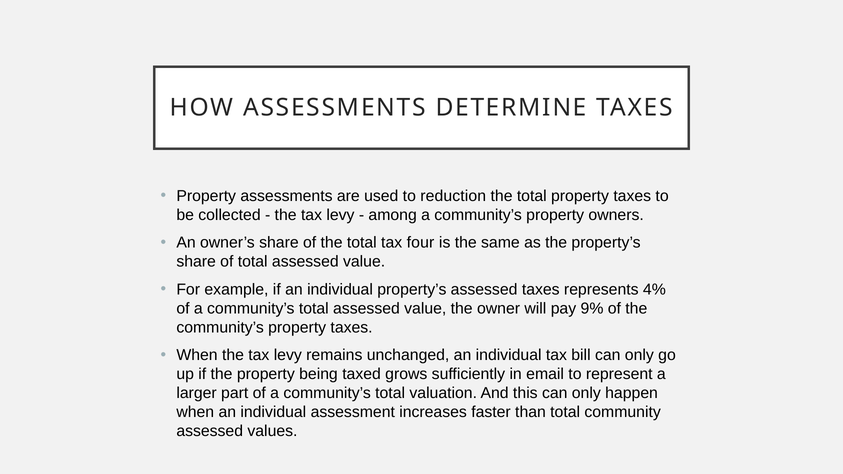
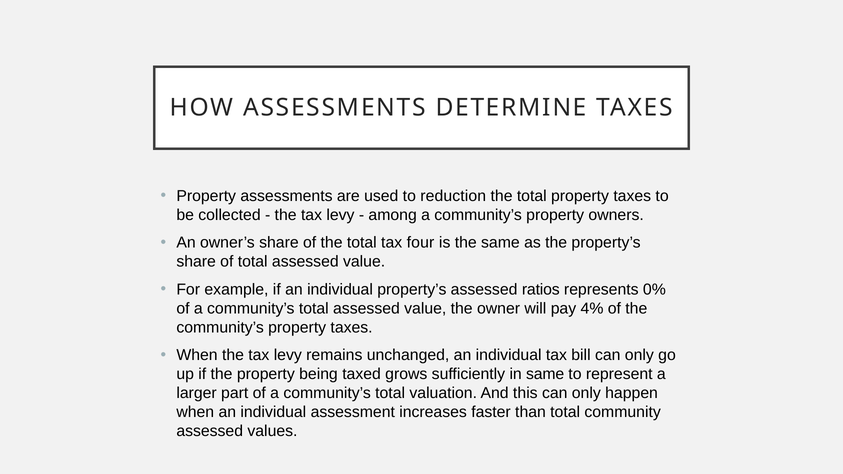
assessed taxes: taxes -> ratios (541, 290)
4%: 4% -> 0% (654, 290)
9%: 9% -> 4% (592, 309)
in email: email -> same (545, 374)
